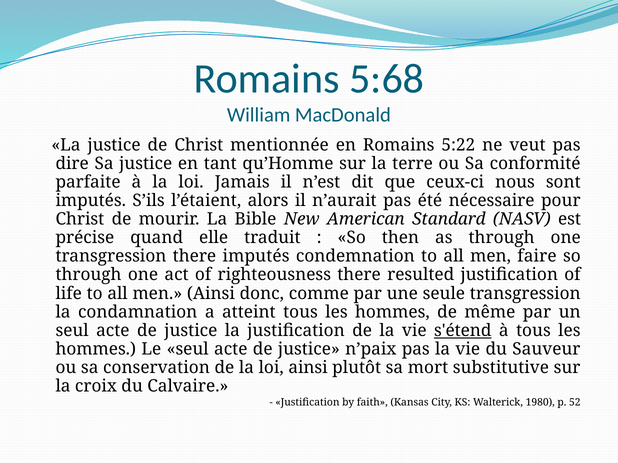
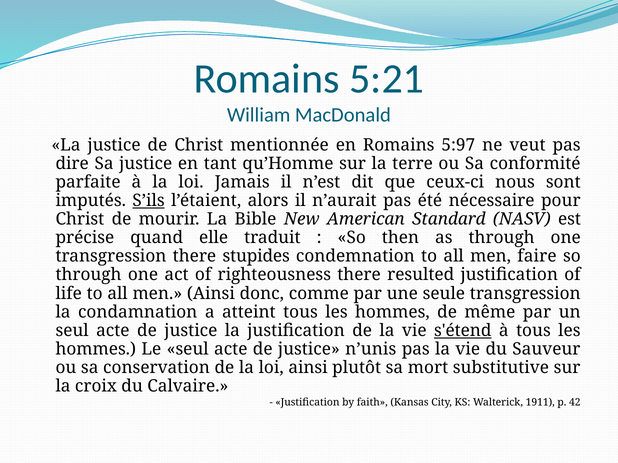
5:68: 5:68 -> 5:21 (387, 79)
5:22: 5:22 -> 5:97 (458, 145)
S’ils underline: none -> present (149, 201)
there imputés: imputés -> stupides (256, 257)
n’paix: n’paix -> n’unis (371, 349)
1980: 1980 -> 1911 (540, 403)
52: 52 -> 42 (575, 403)
